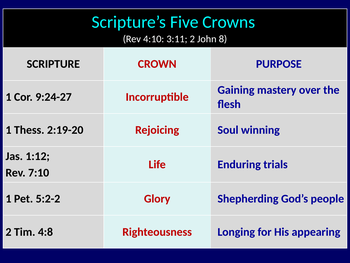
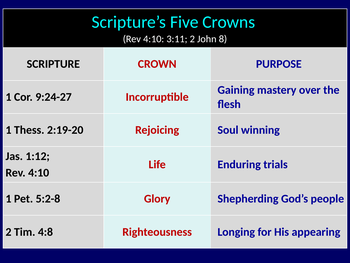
7:10: 7:10 -> 4:10 (39, 172)
5:2-2: 5:2-2 -> 5:2-8 (48, 198)
